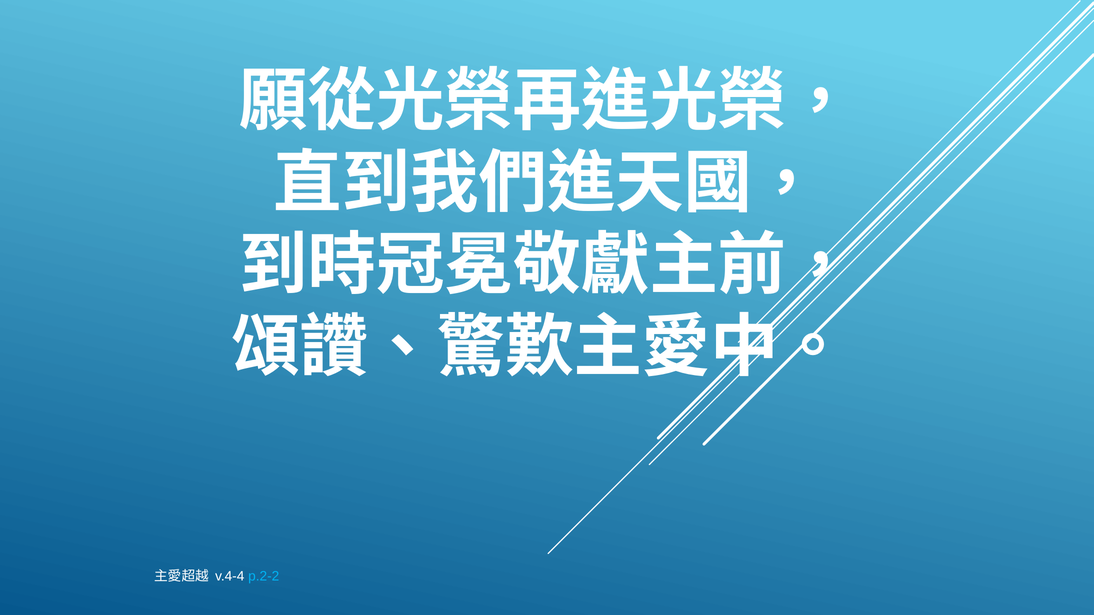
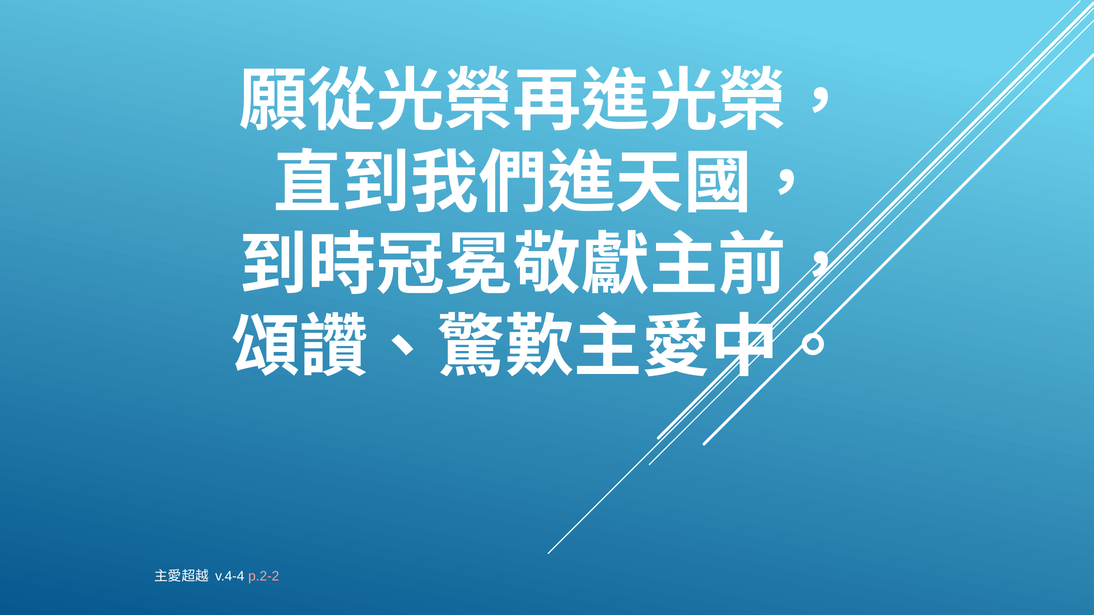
p.2-2 colour: light blue -> pink (264, 577)
